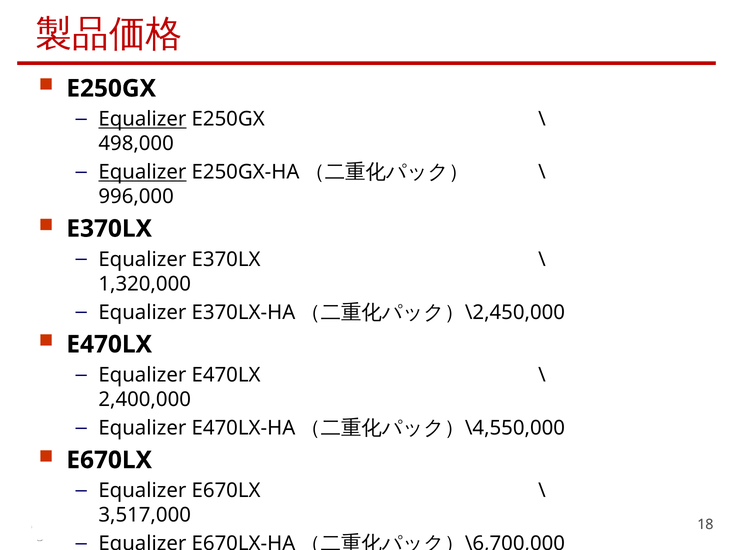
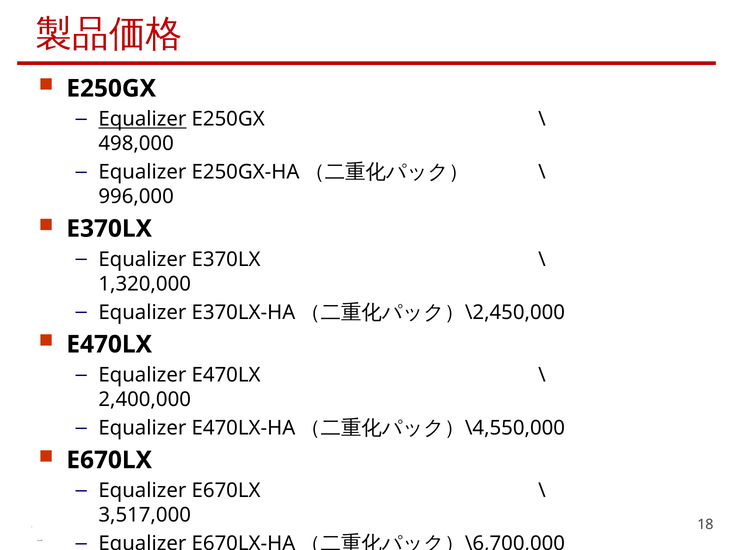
Equalizer underline: present -> none (142, 172)
